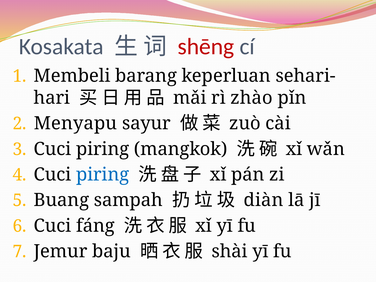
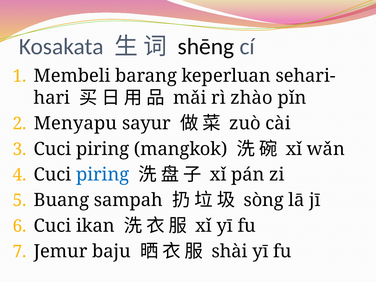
shēng colour: red -> black (206, 47)
diàn: diàn -> sòng (264, 200)
fáng: fáng -> ikan (95, 226)
